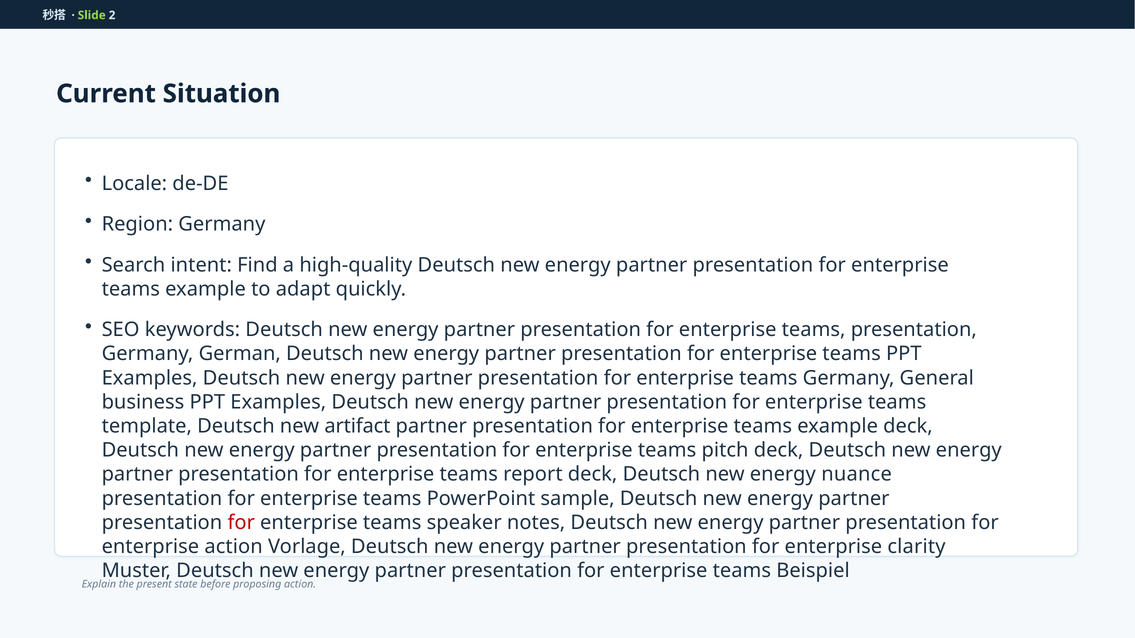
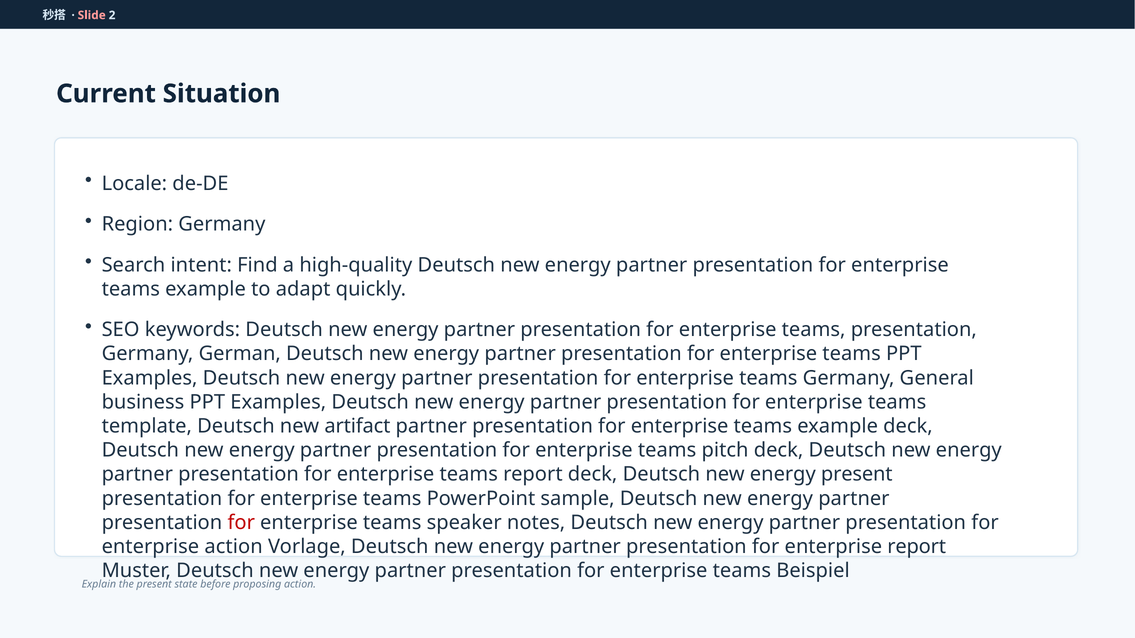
Slide colour: light green -> pink (92, 15)
energy nuance: nuance -> present (857, 475)
enterprise clarity: clarity -> report (917, 547)
